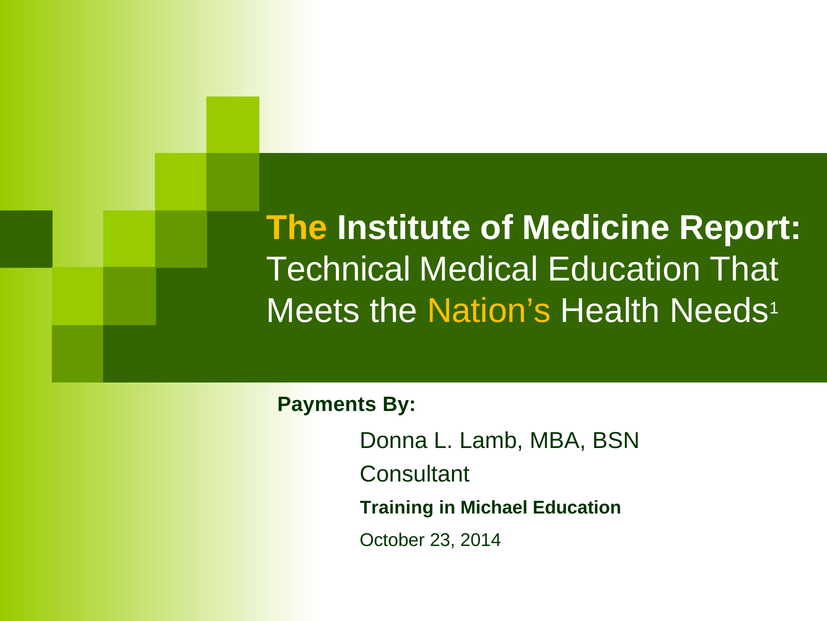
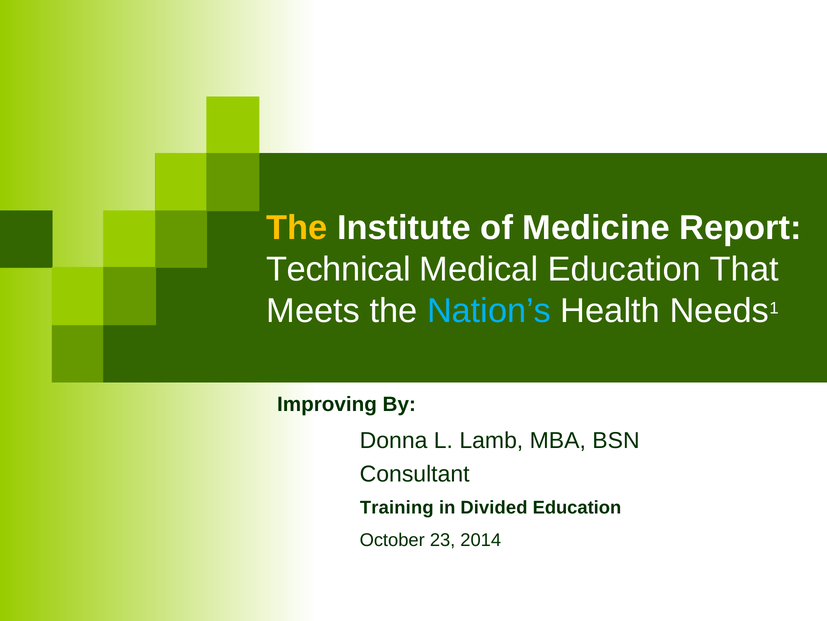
Nation’s colour: yellow -> light blue (489, 310)
Payments: Payments -> Improving (327, 404)
Michael: Michael -> Divided (494, 507)
